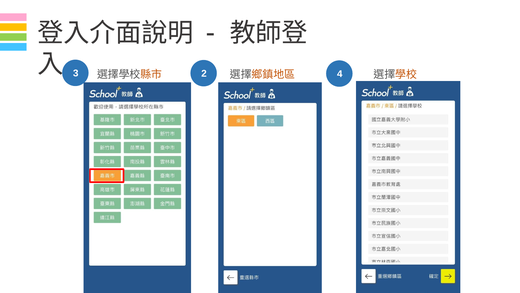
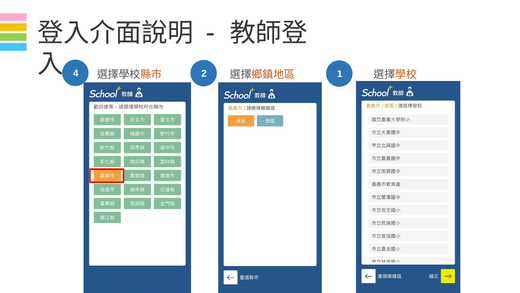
3: 3 -> 4 (76, 73)
4: 4 -> 1 (340, 74)
